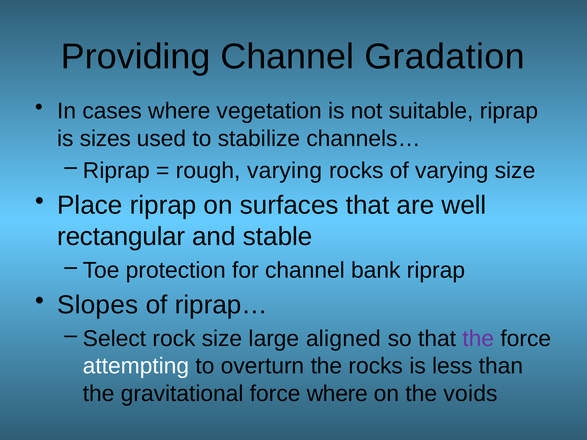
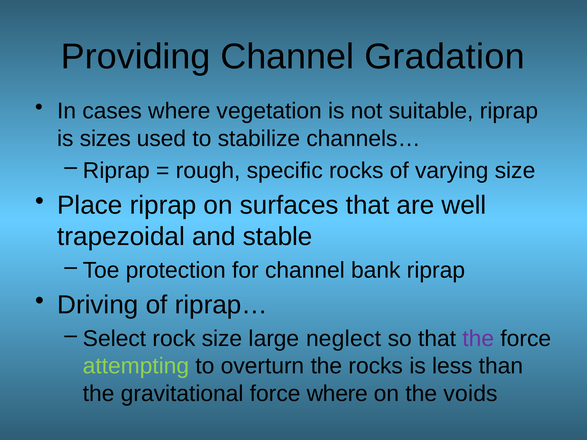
rough varying: varying -> specific (285, 171)
rectangular: rectangular -> trapezoidal (121, 237)
Slopes: Slopes -> Driving (98, 305)
aligned: aligned -> neglect (344, 339)
attempting colour: white -> light green (136, 366)
